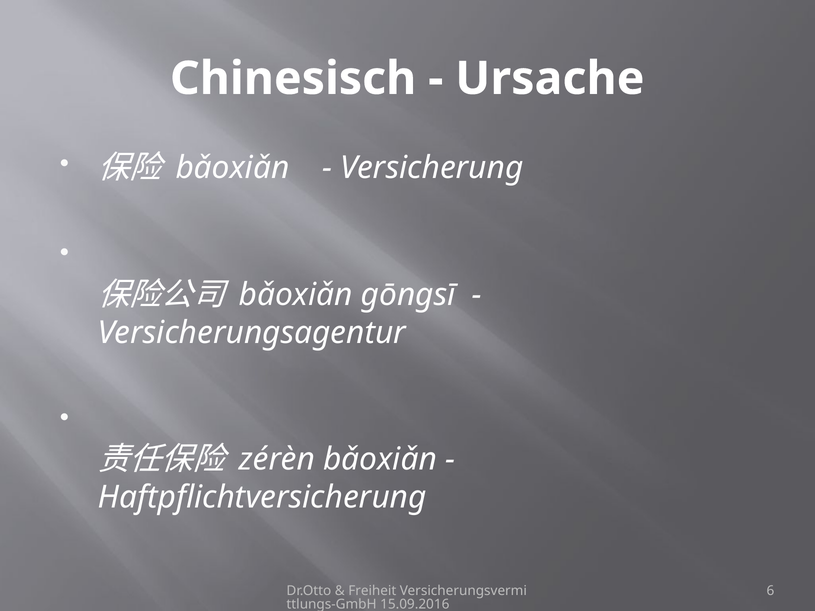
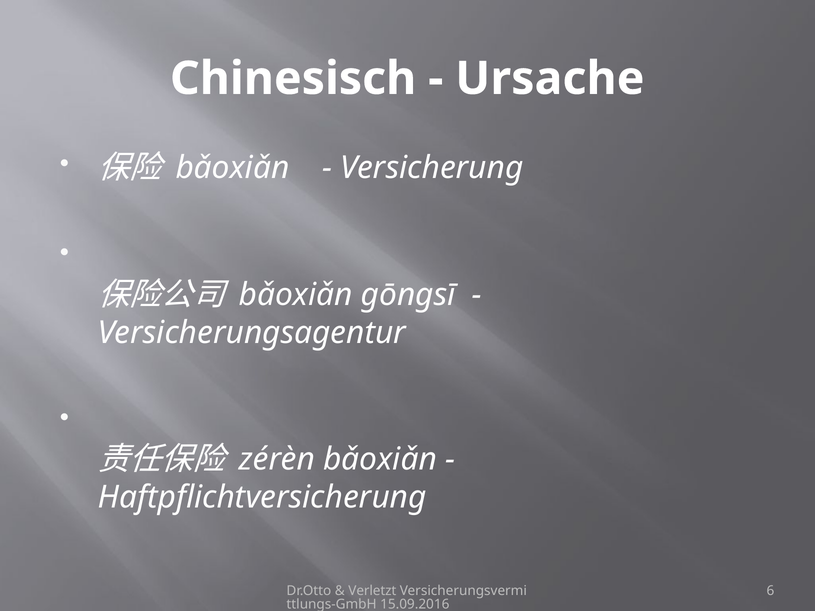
Freiheit: Freiheit -> Verletzt (372, 591)
